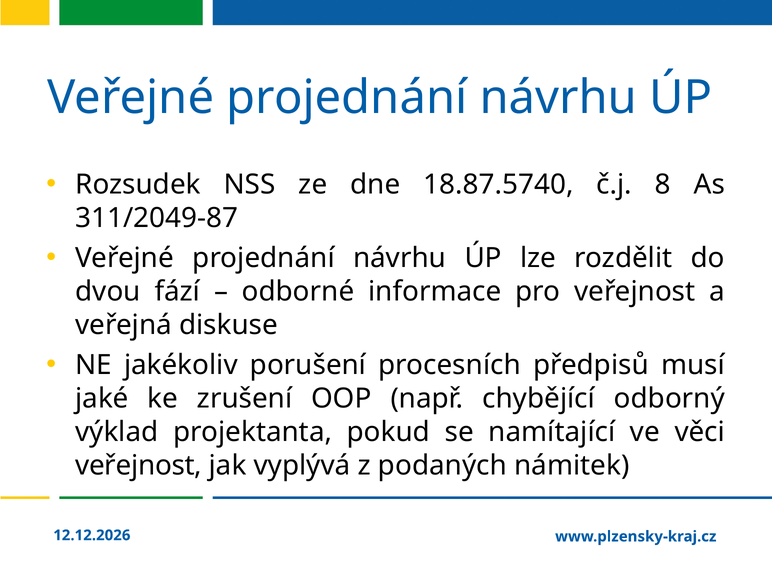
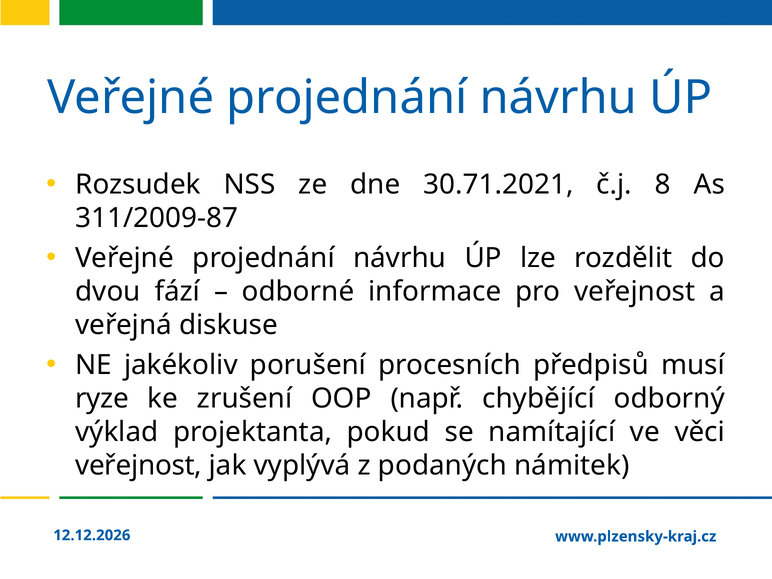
18.87.5740: 18.87.5740 -> 30.71.2021 (498, 184)
311/2049-87: 311/2049-87 -> 311/2009-87 (157, 218)
jaké: jaké -> ryze (102, 399)
